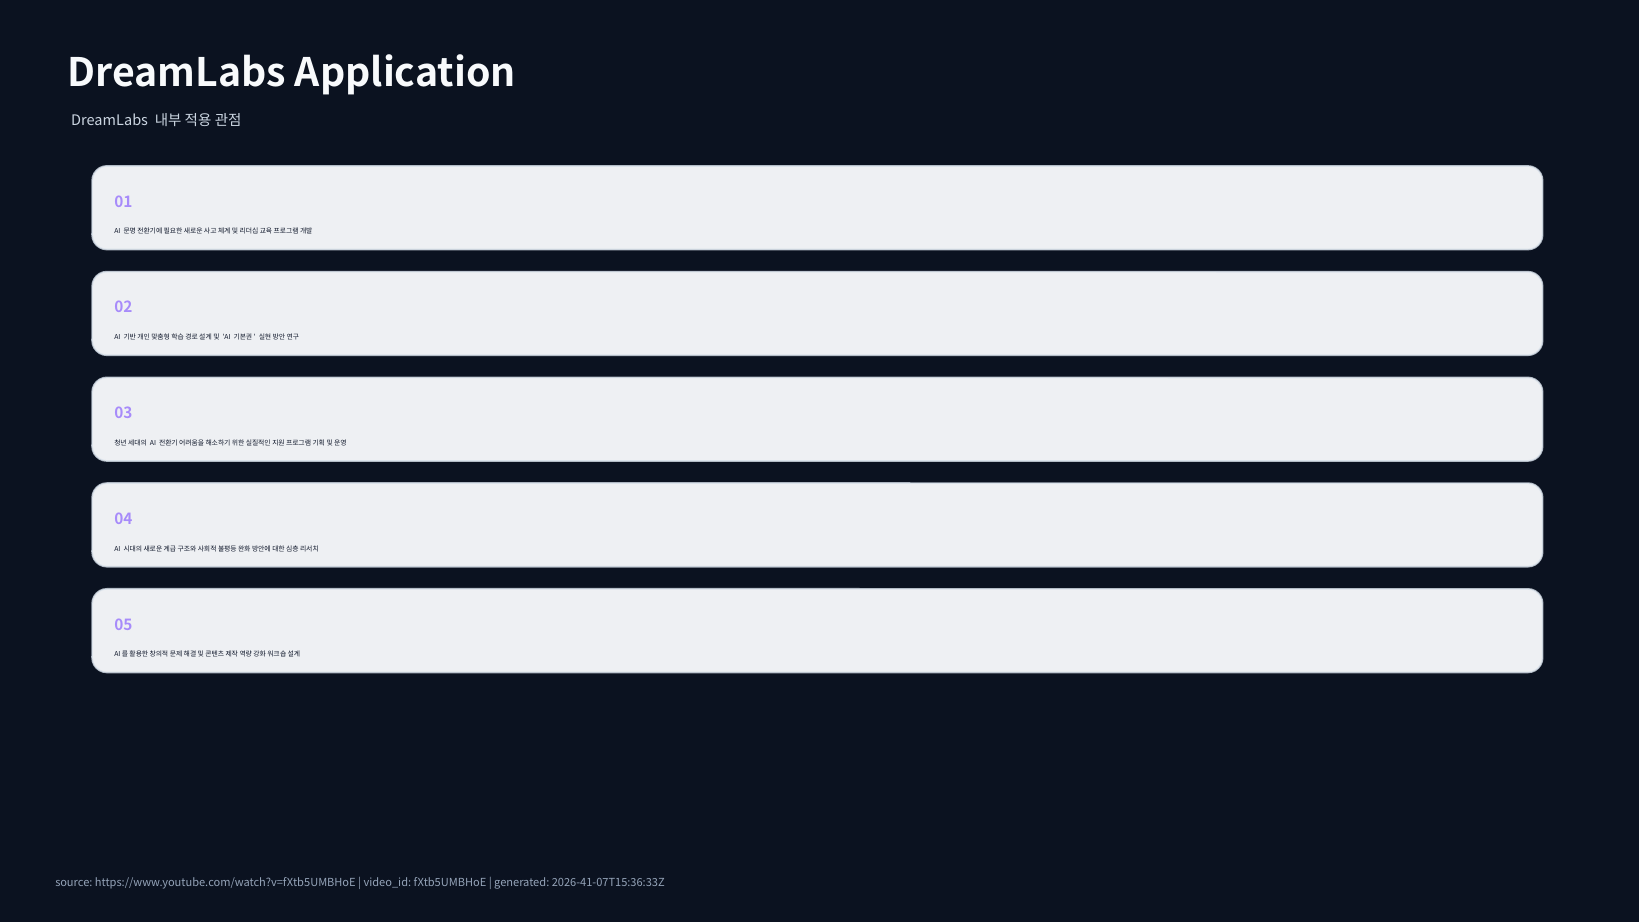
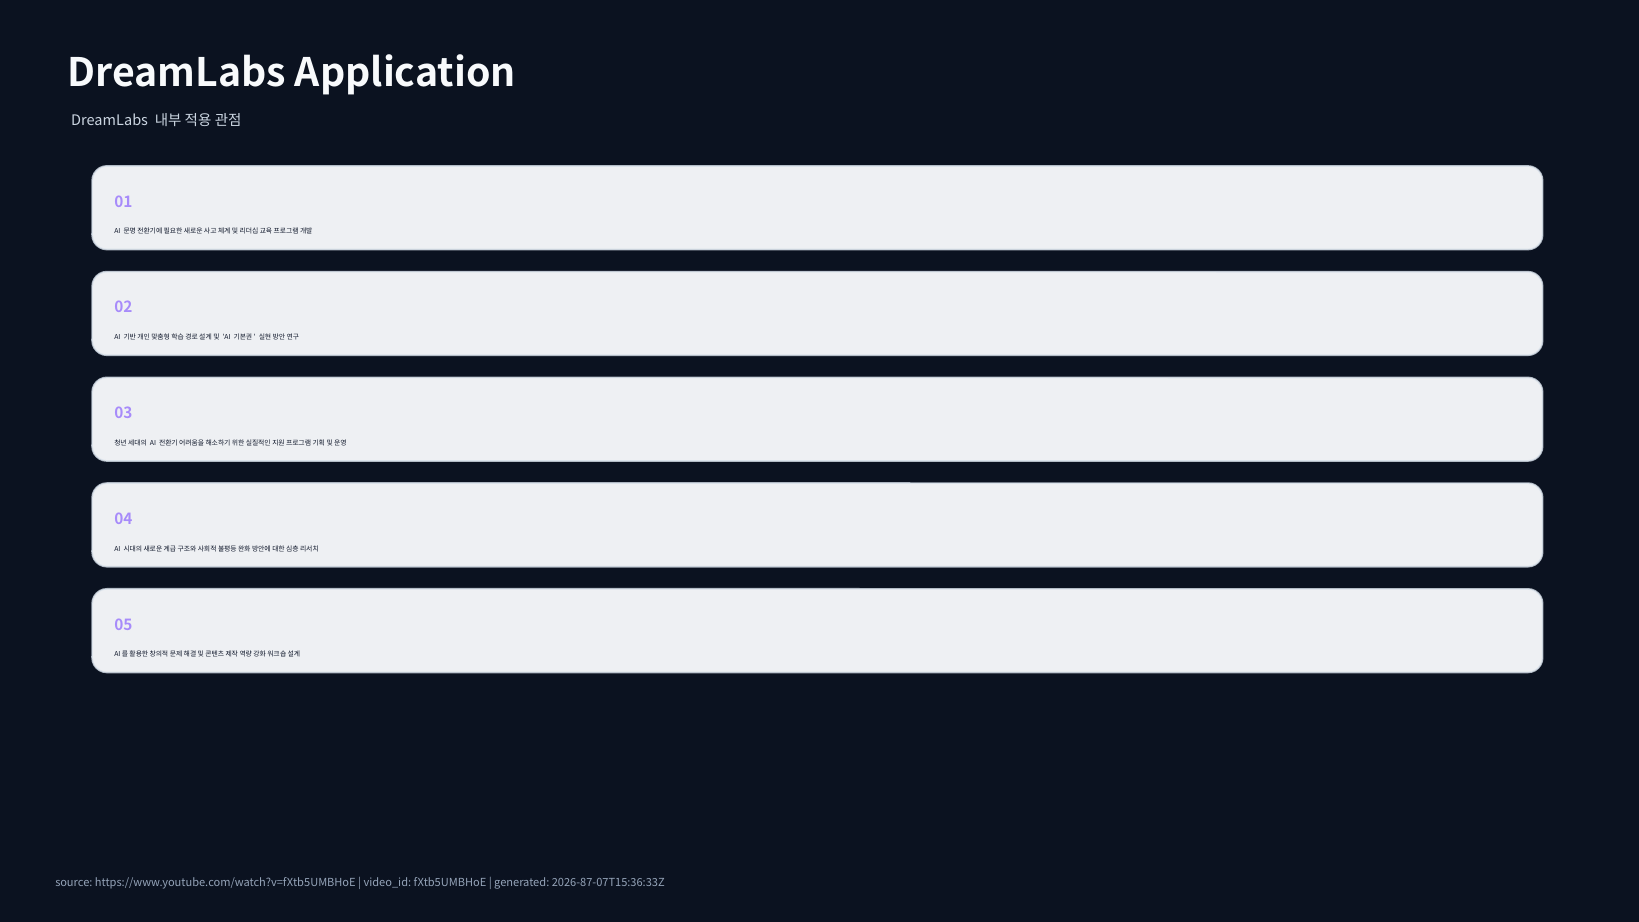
2026-41-07T15:36:33Z: 2026-41-07T15:36:33Z -> 2026-87-07T15:36:33Z (608, 883)
